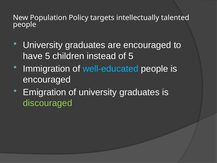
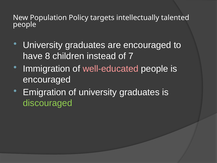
have 5: 5 -> 8 (48, 56)
of 5: 5 -> 7 (131, 56)
well-educated colour: light blue -> pink (111, 69)
